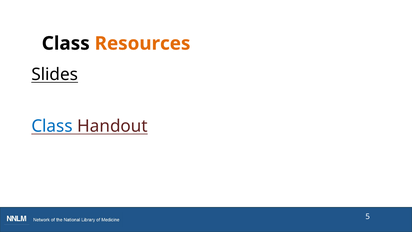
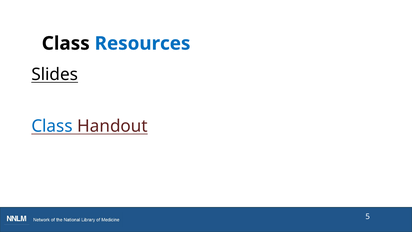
Resources colour: orange -> blue (143, 43)
